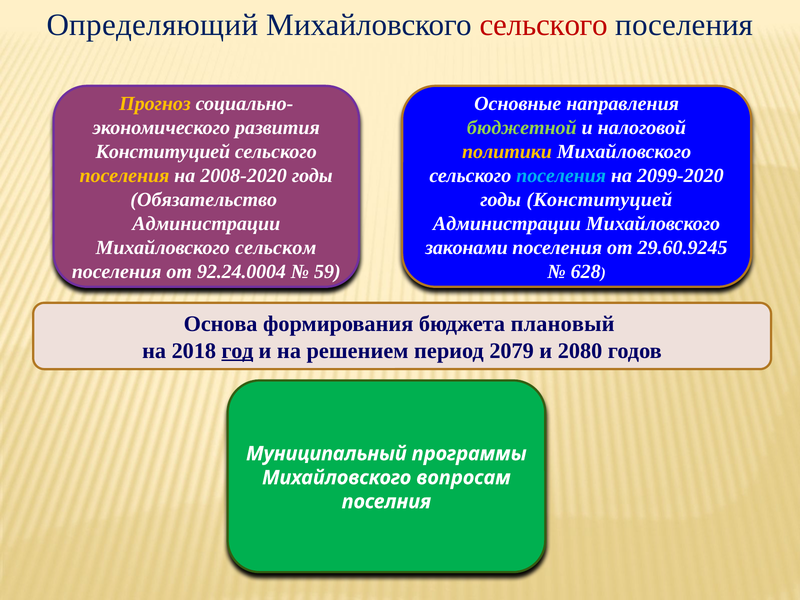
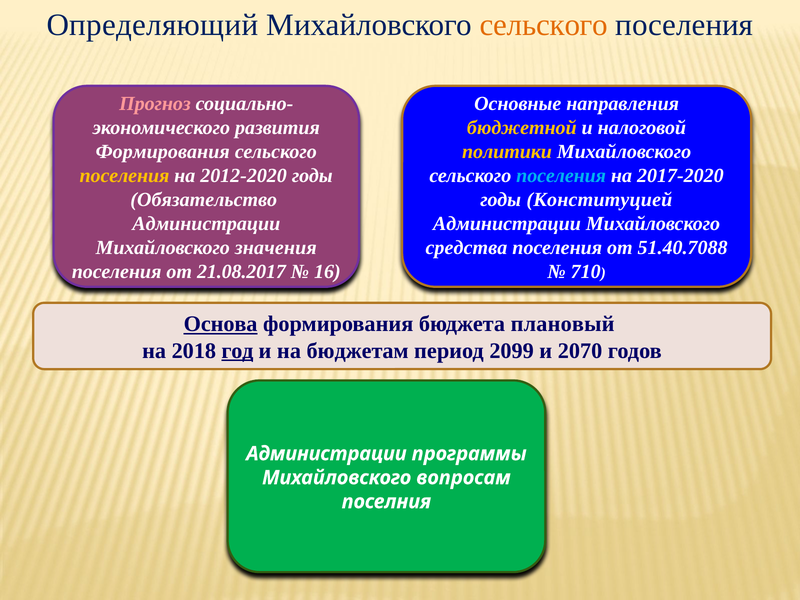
сельского colour: red -> orange (544, 25)
Прогноз colour: yellow -> pink (155, 104)
бюджетной colour: light green -> yellow (522, 128)
Конституцией: Конституцией -> Формирования (163, 152)
2008-2020: 2008-2020 -> 2012-2020 (244, 176)
2099-2020: 2099-2020 -> 2017-2020 (680, 176)
сельском: сельском -> значения (276, 248)
законами: законами -> средства (466, 248)
29.60.9245: 29.60.9245 -> 51.40.7088 (683, 248)
92.24.0004: 92.24.0004 -> 21.08.2017 (241, 272)
59: 59 -> 16 (327, 272)
628: 628 -> 710 (586, 272)
Основа underline: none -> present (221, 324)
решением: решением -> бюджетам (358, 351)
2079: 2079 -> 2099 (512, 351)
2080: 2080 -> 2070 (580, 351)
Муниципальный: Муниципальный -> Администрации (326, 454)
